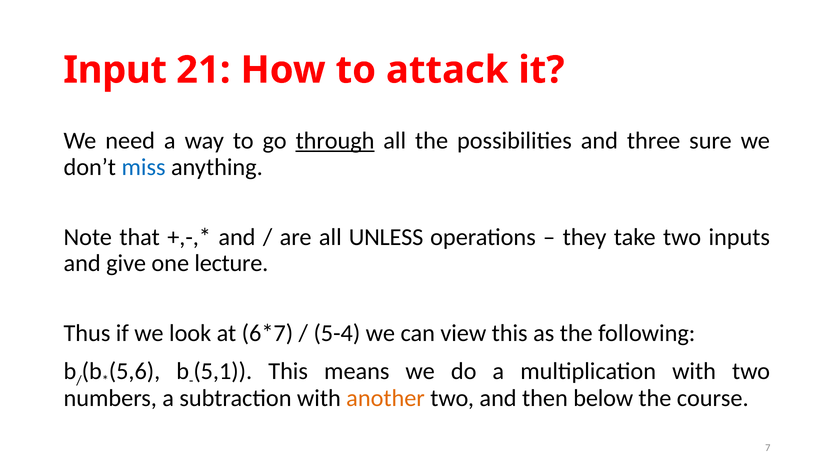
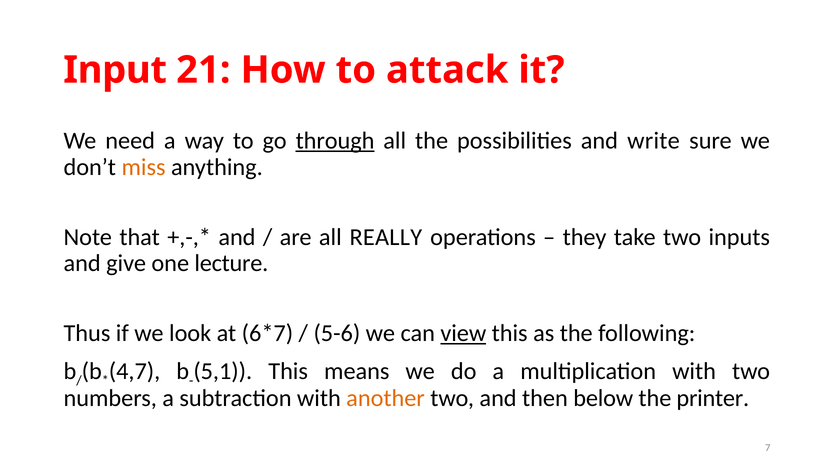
three: three -> write (653, 141)
miss colour: blue -> orange (144, 167)
UNLESS: UNLESS -> REALLY (386, 237)
5-4: 5-4 -> 5-6 (337, 333)
view underline: none -> present (463, 333)
5,6: 5,6 -> 4,7 (135, 371)
course: course -> printer (713, 398)
